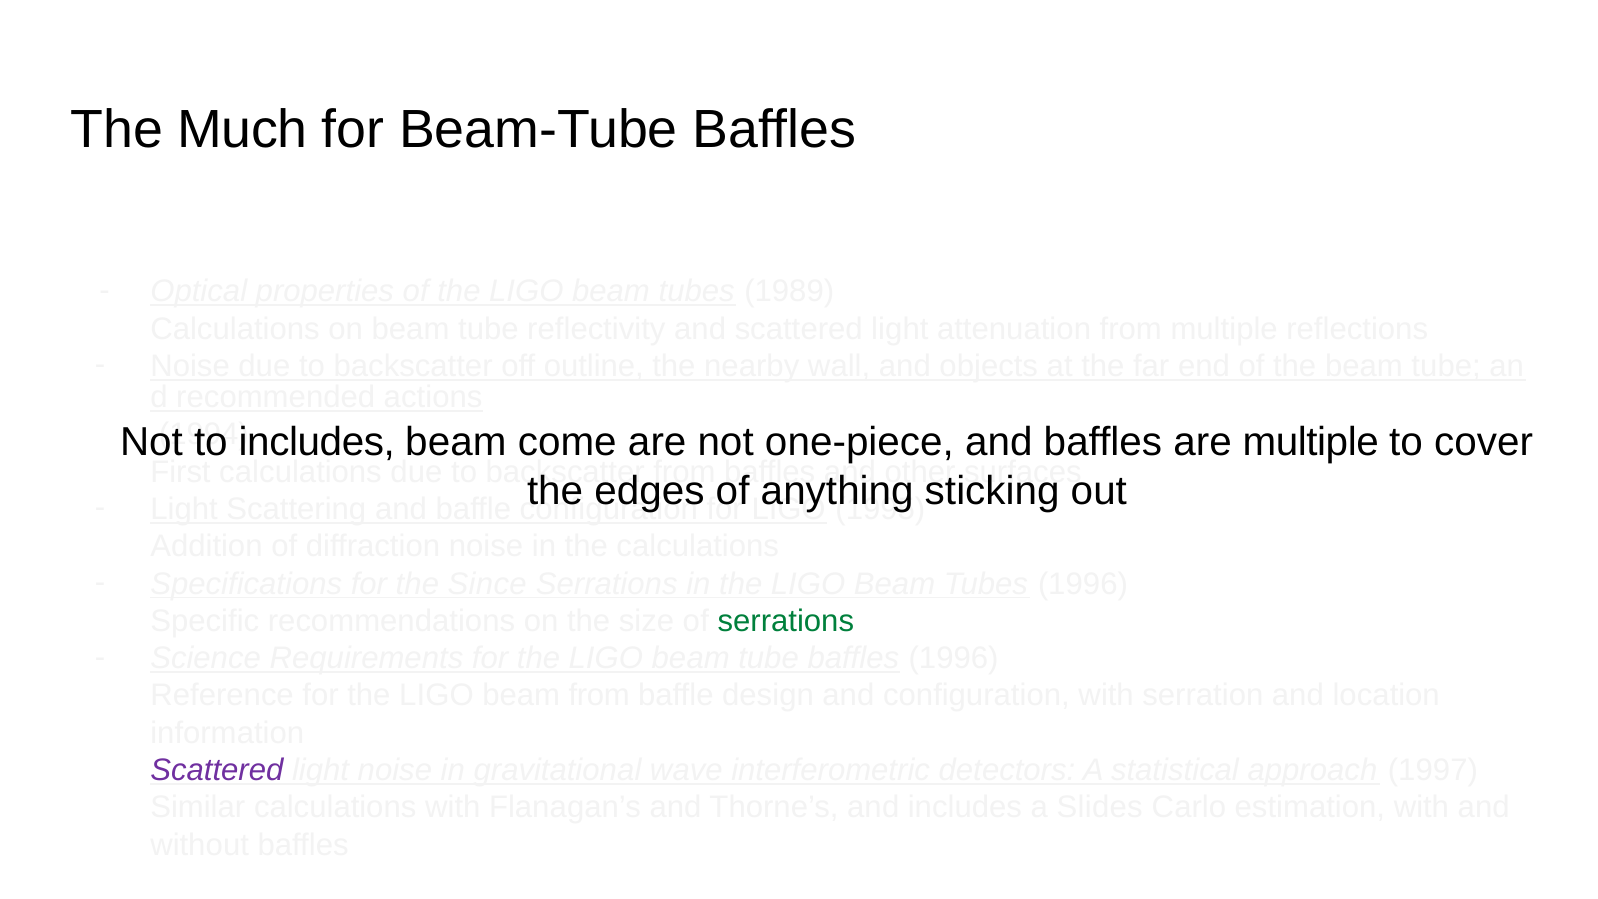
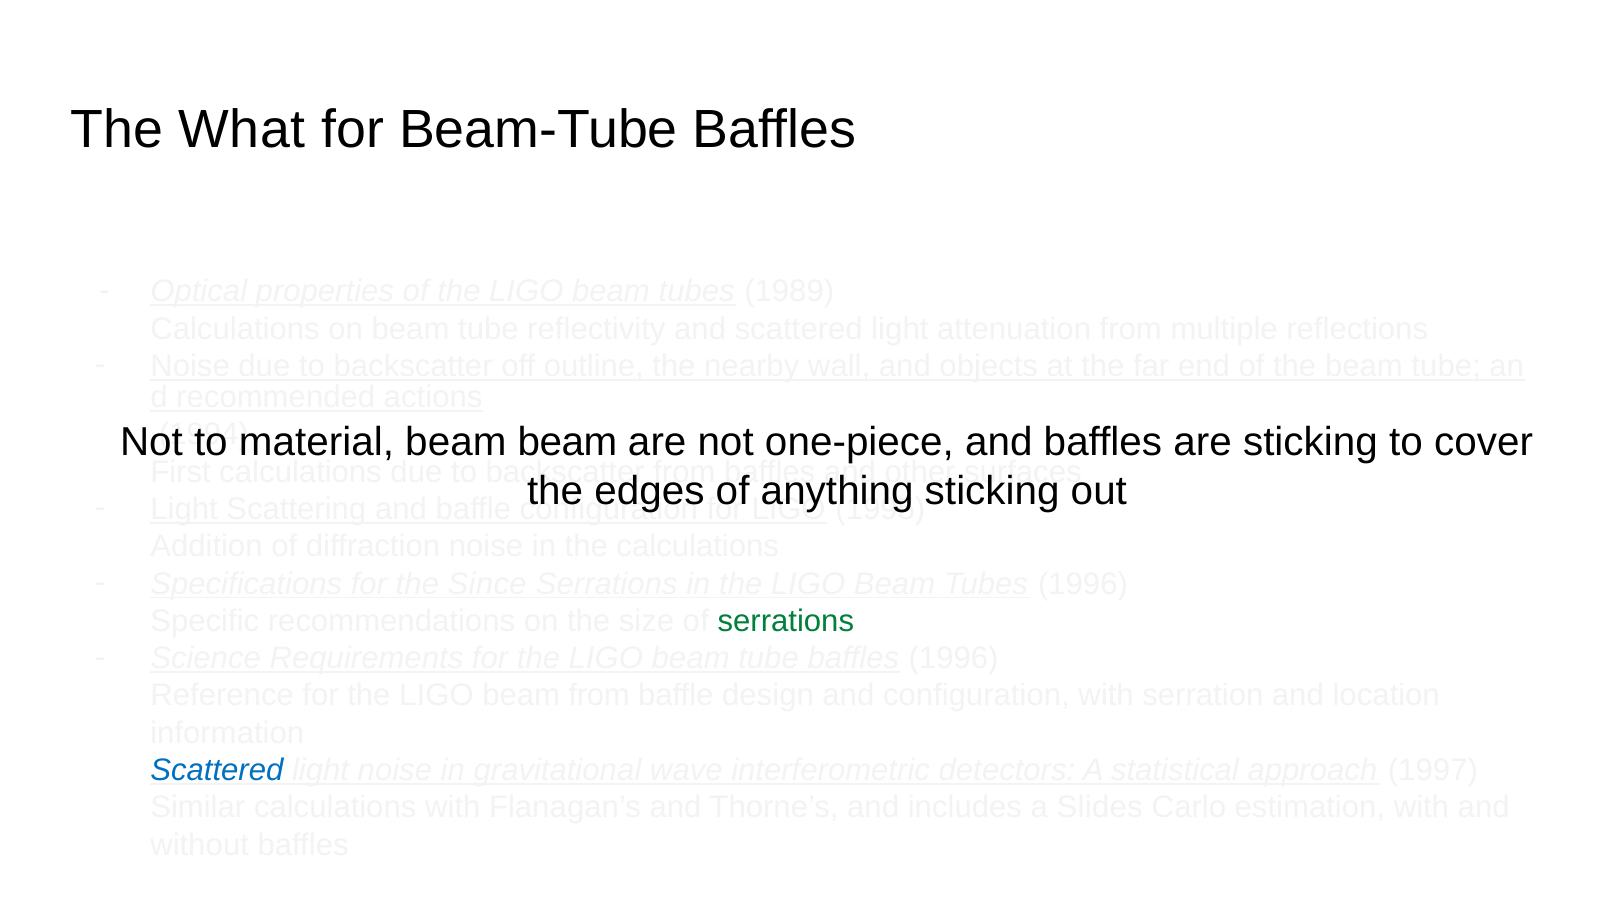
Much: Much -> What (242, 130)
includes: includes -> material (317, 442)
beam come: come -> beam (567, 442)
are multiple: multiple -> sticking (1310, 442)
Scattered colour: purple -> blue (217, 770)
